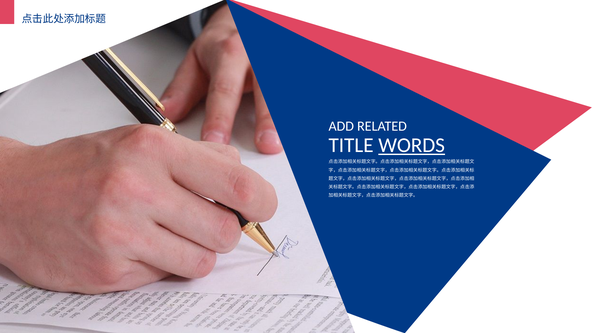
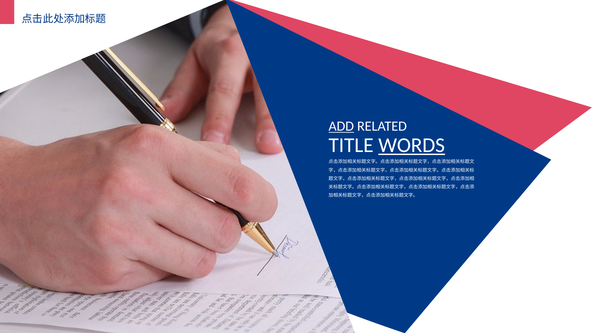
ADD underline: none -> present (341, 127)
